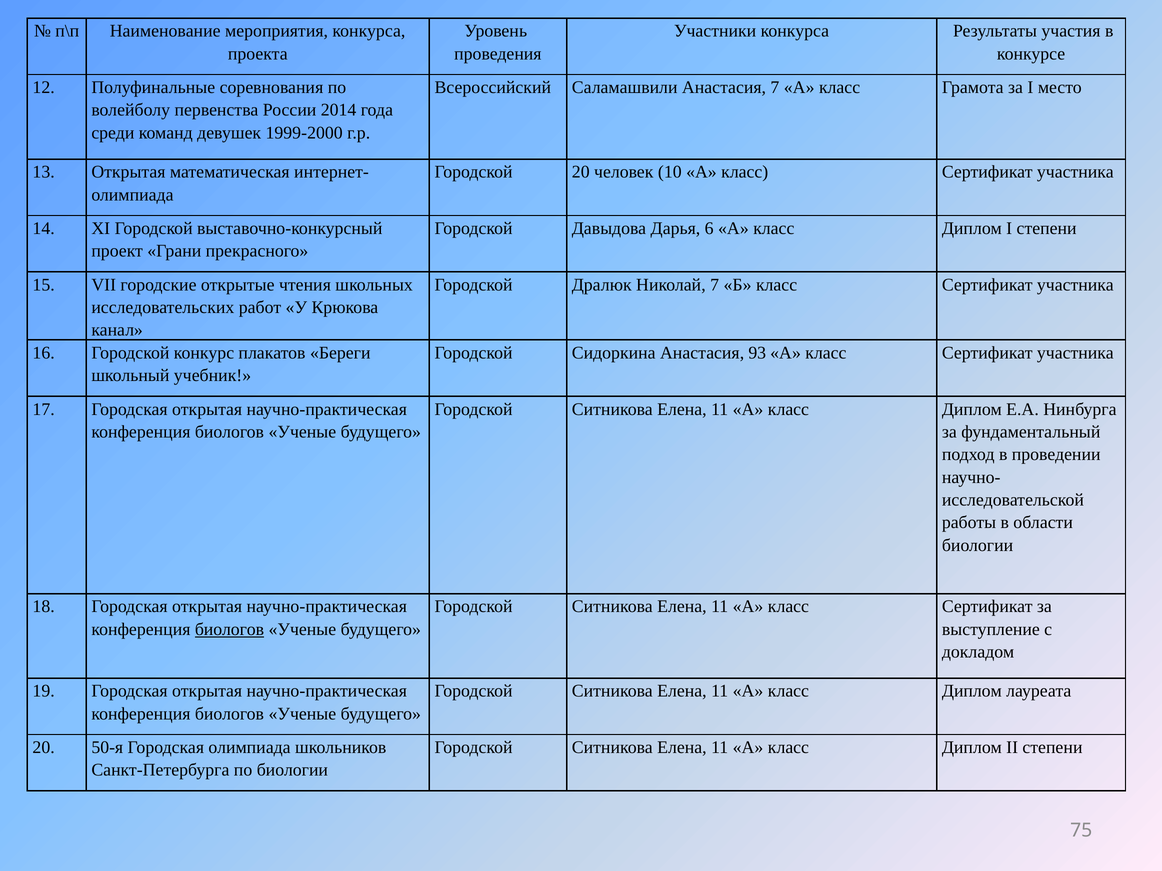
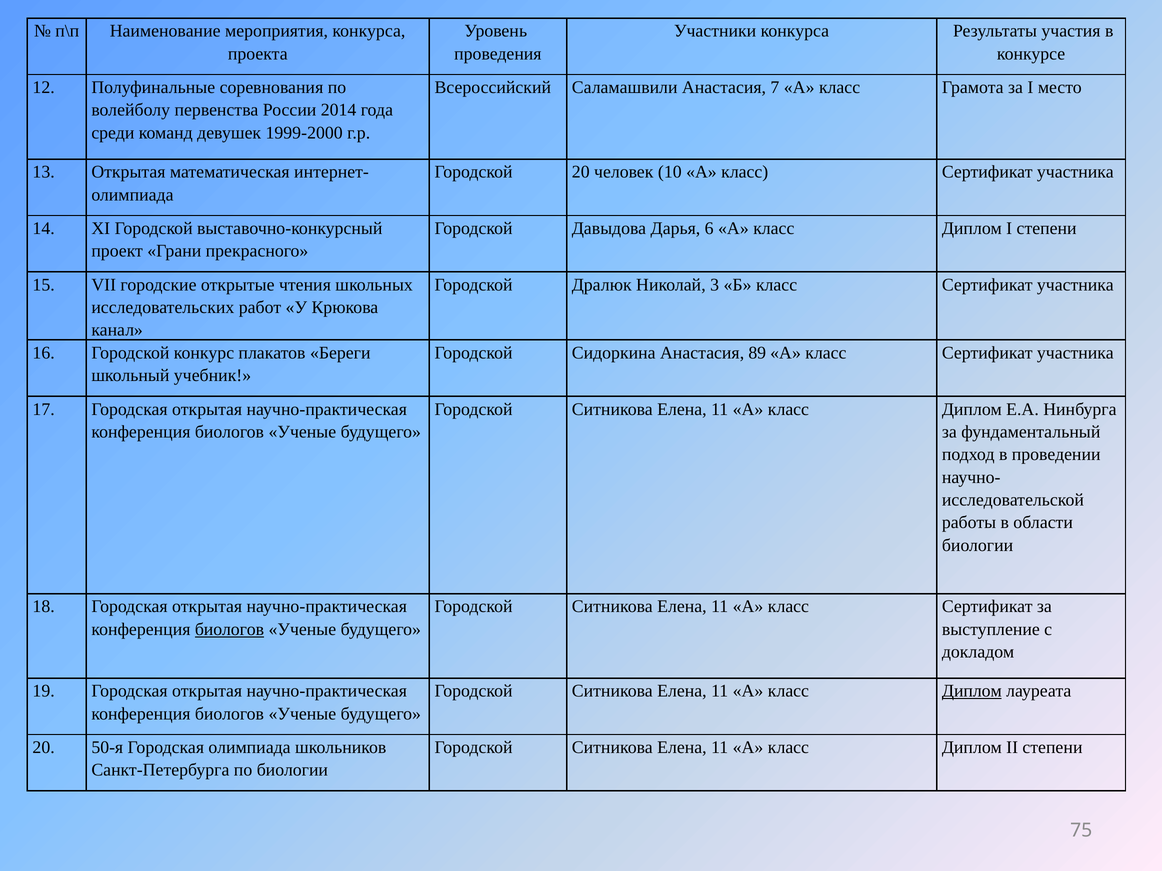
Николай 7: 7 -> 3 (715, 285)
93: 93 -> 89 (757, 353)
Диплом underline: none -> present (972, 691)
